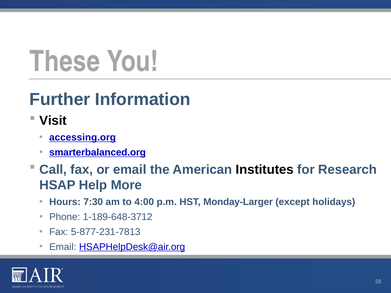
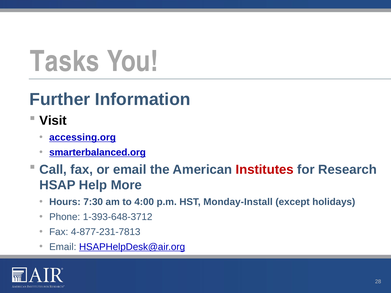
These: These -> Tasks (65, 62)
Institutes colour: black -> red (265, 170)
Monday-Larger: Monday-Larger -> Monday-Install (238, 202)
1-189-648-3712: 1-189-648-3712 -> 1-393-648-3712 (118, 217)
5-877-231-7813: 5-877-231-7813 -> 4-877-231-7813 (106, 232)
